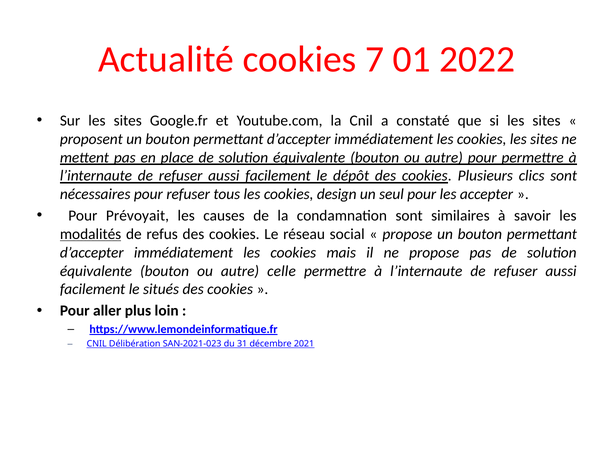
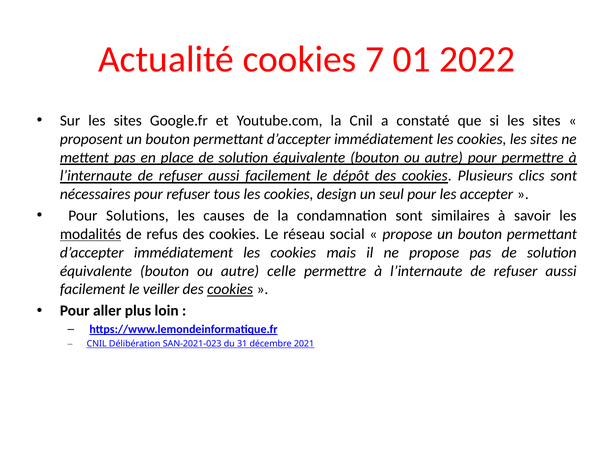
Prévoyait: Prévoyait -> Solutions (137, 216)
situés: situés -> veiller (161, 290)
cookies underline: none -> present (230, 290)
